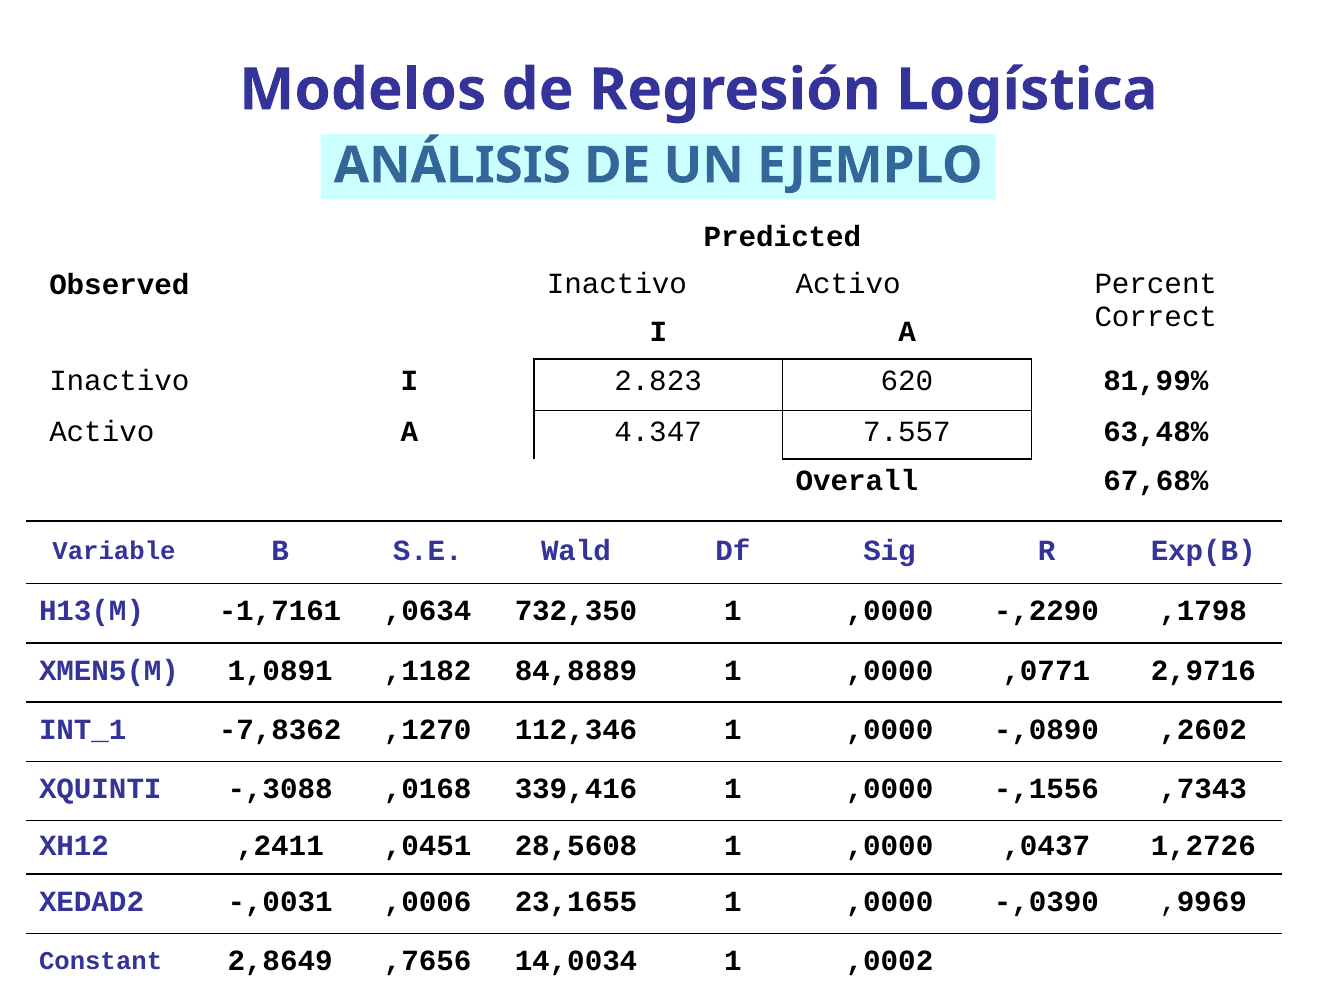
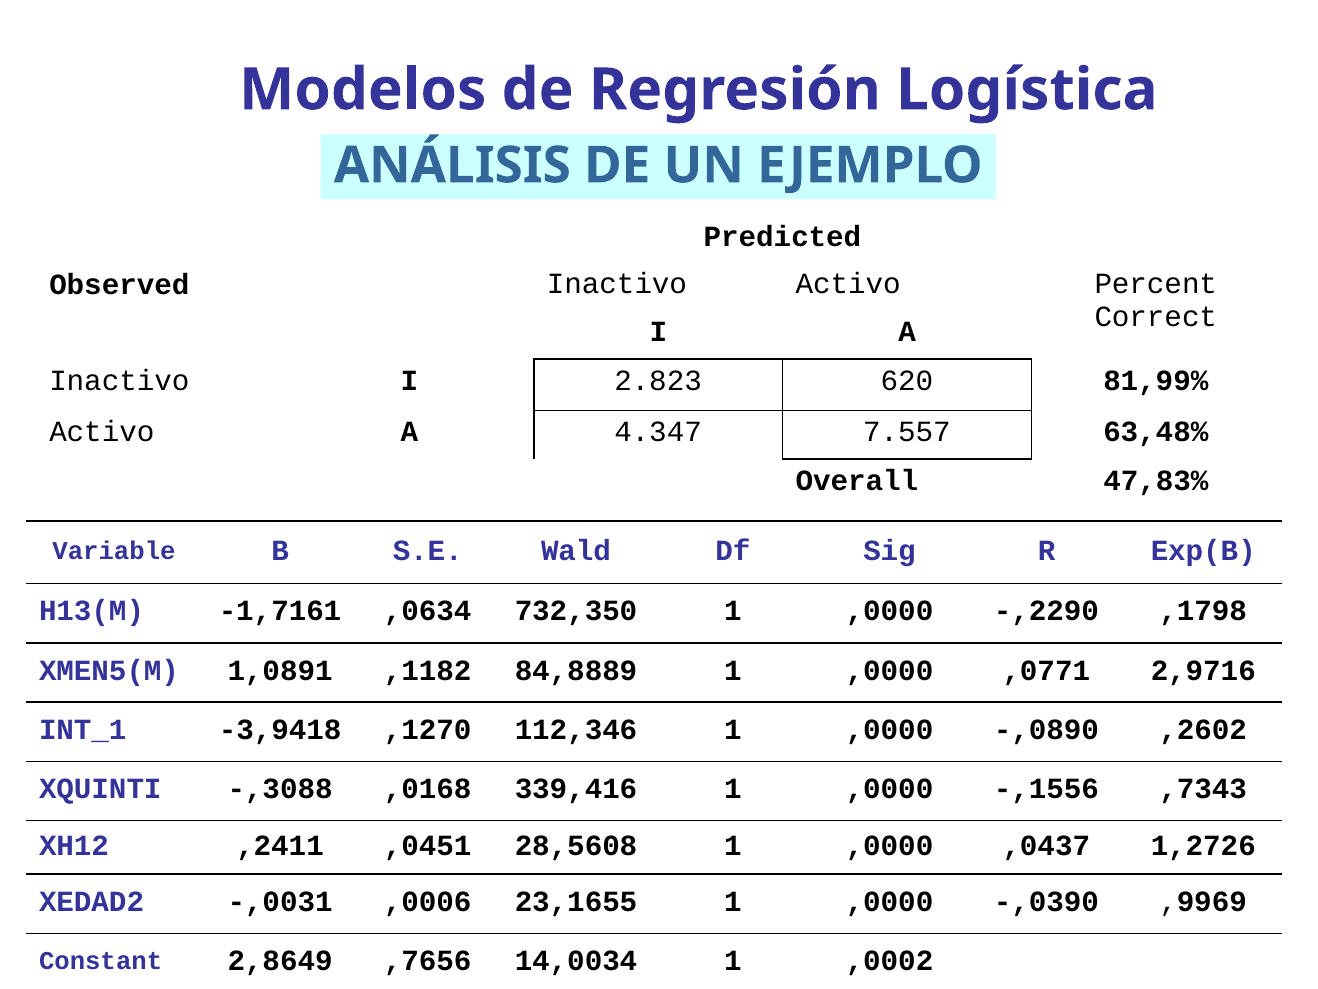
67,68%: 67,68% -> 47,83% (1156, 480)
-7,8362: -7,8362 -> -3,9418 (280, 730)
